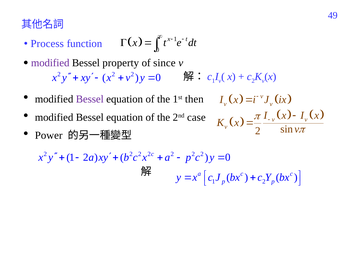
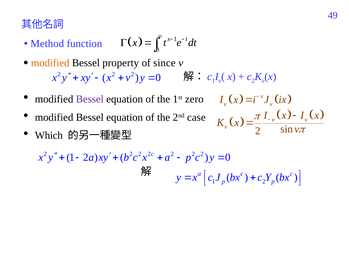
Process: Process -> Method (47, 44)
modified colour: purple -> orange (50, 63)
then: then -> zero (194, 99)
Power: Power -> Which (49, 135)
